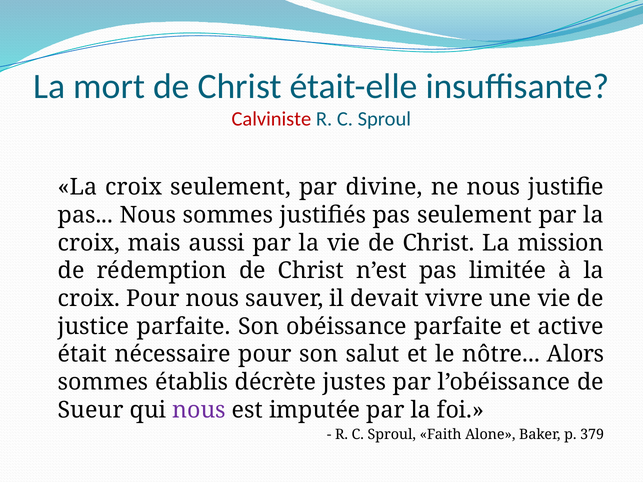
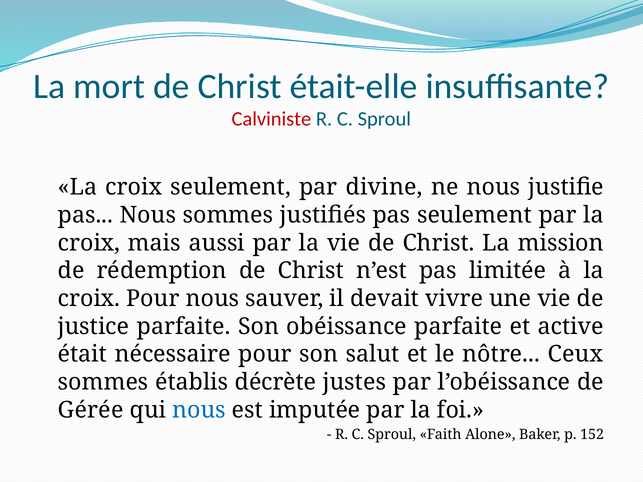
Alors: Alors -> Ceux (575, 354)
Sueur: Sueur -> Gérée (91, 410)
nous colour: purple -> blue (199, 410)
379: 379 -> 152 (592, 435)
